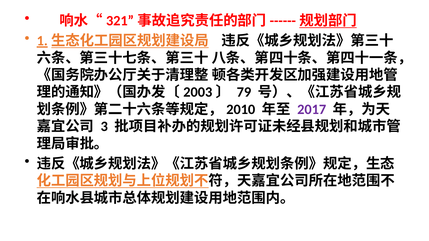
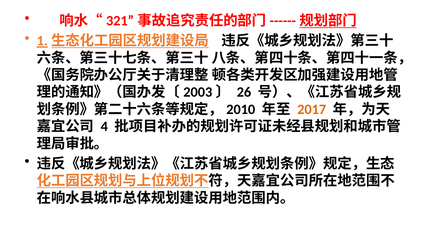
79: 79 -> 26 (244, 92)
2017 colour: purple -> orange (312, 110)
3: 3 -> 4 (104, 127)
